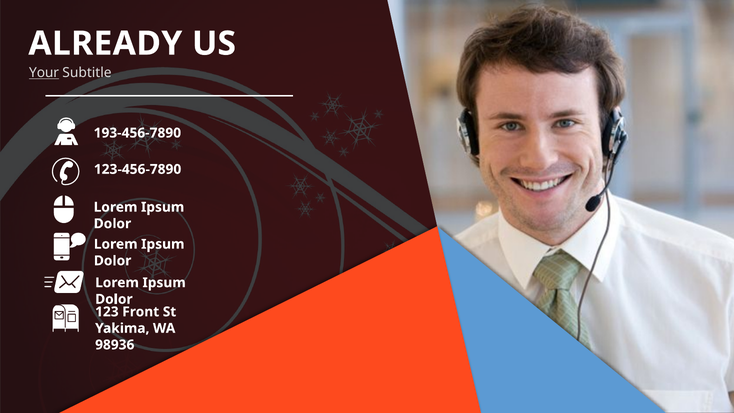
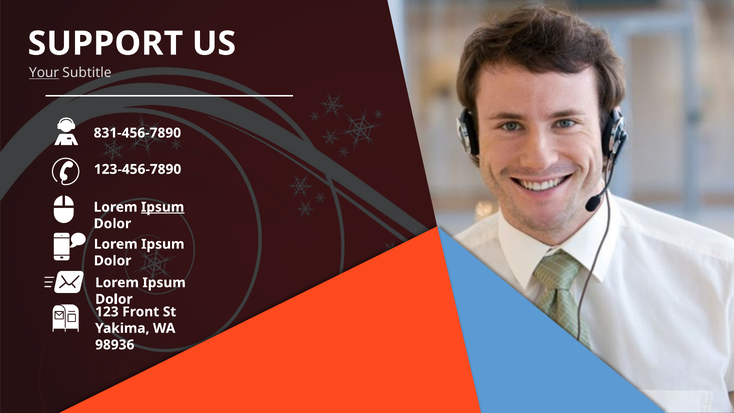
ALREADY: ALREADY -> SUPPORT (105, 44)
193-456-7890: 193-456-7890 -> 831-456-7890 (137, 133)
Ipsum underline: none -> present (163, 207)
